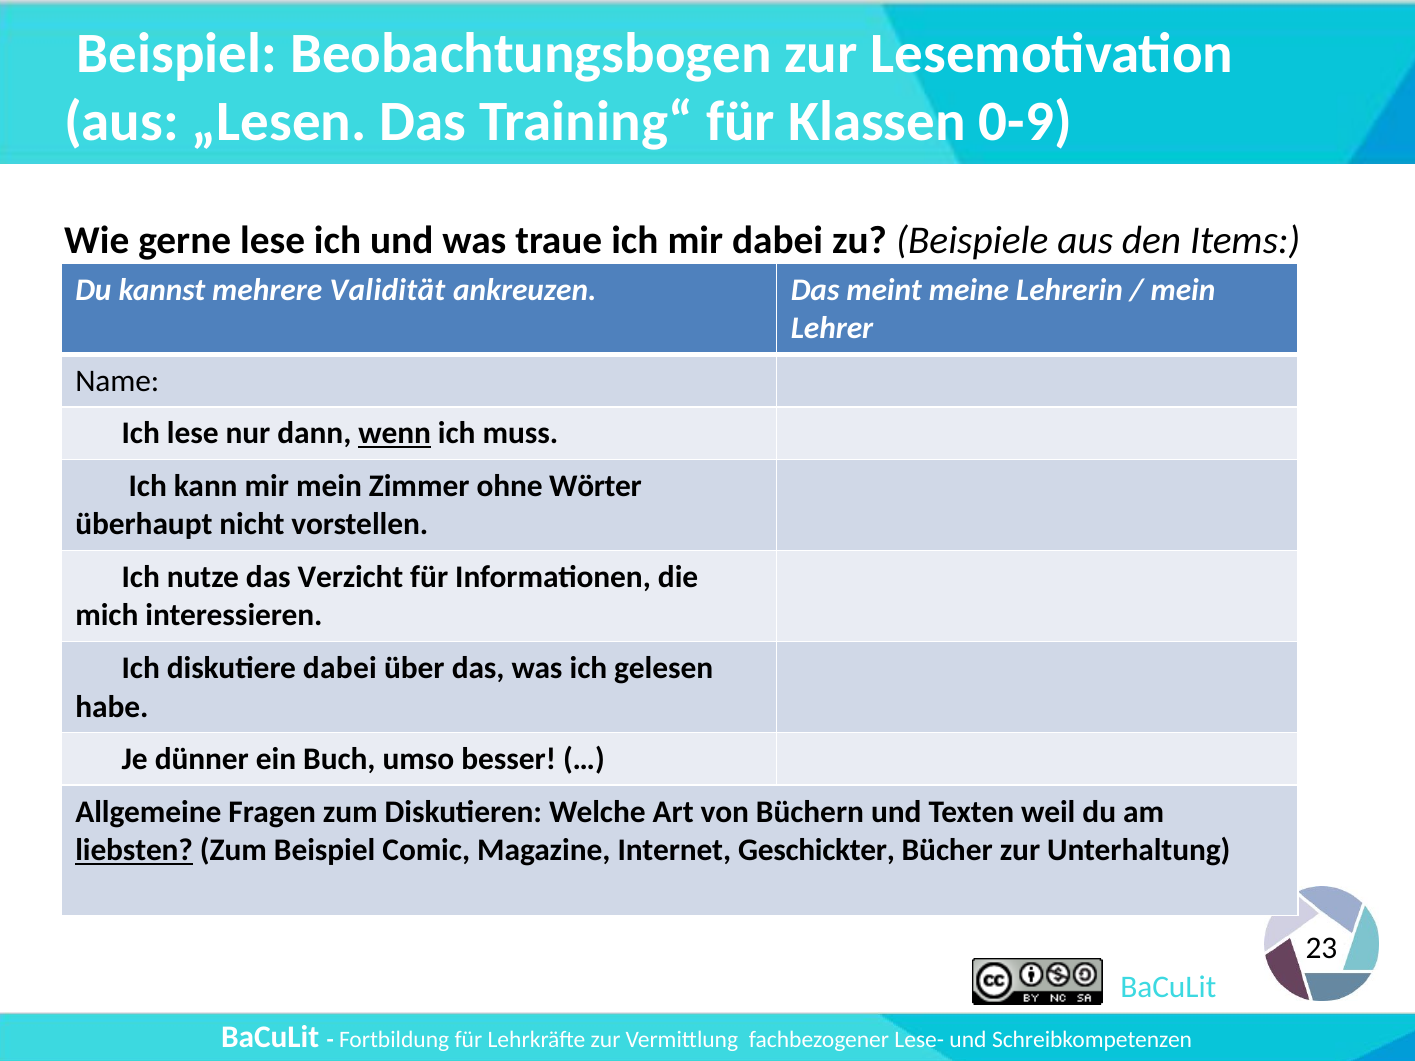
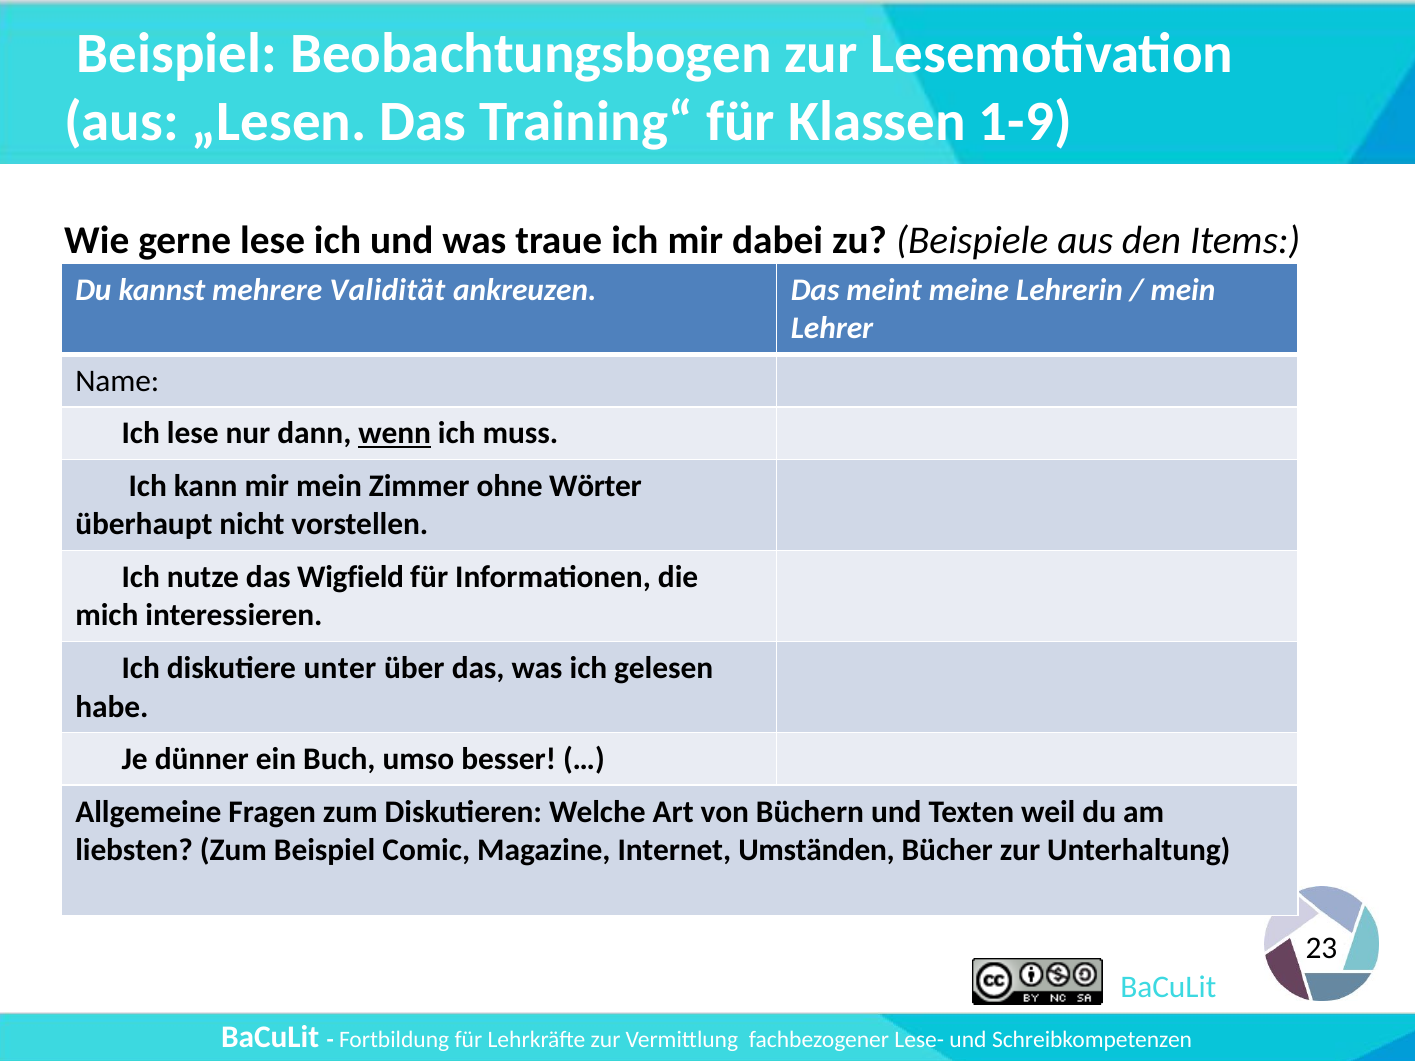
0-9: 0-9 -> 1-9 (1025, 122)
Verzicht: Verzicht -> Wigfield (351, 577)
diskutiere dabei: dabei -> unter (340, 668)
liebsten underline: present -> none (134, 851)
Geschickter: Geschickter -> Umständen (817, 851)
